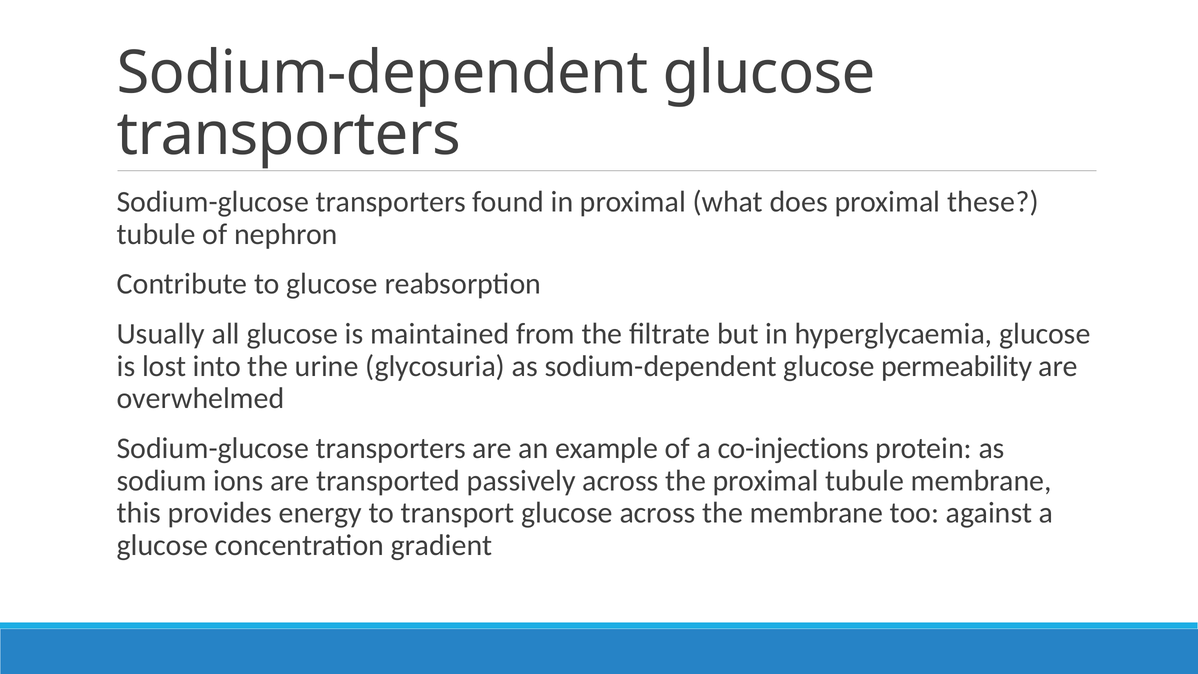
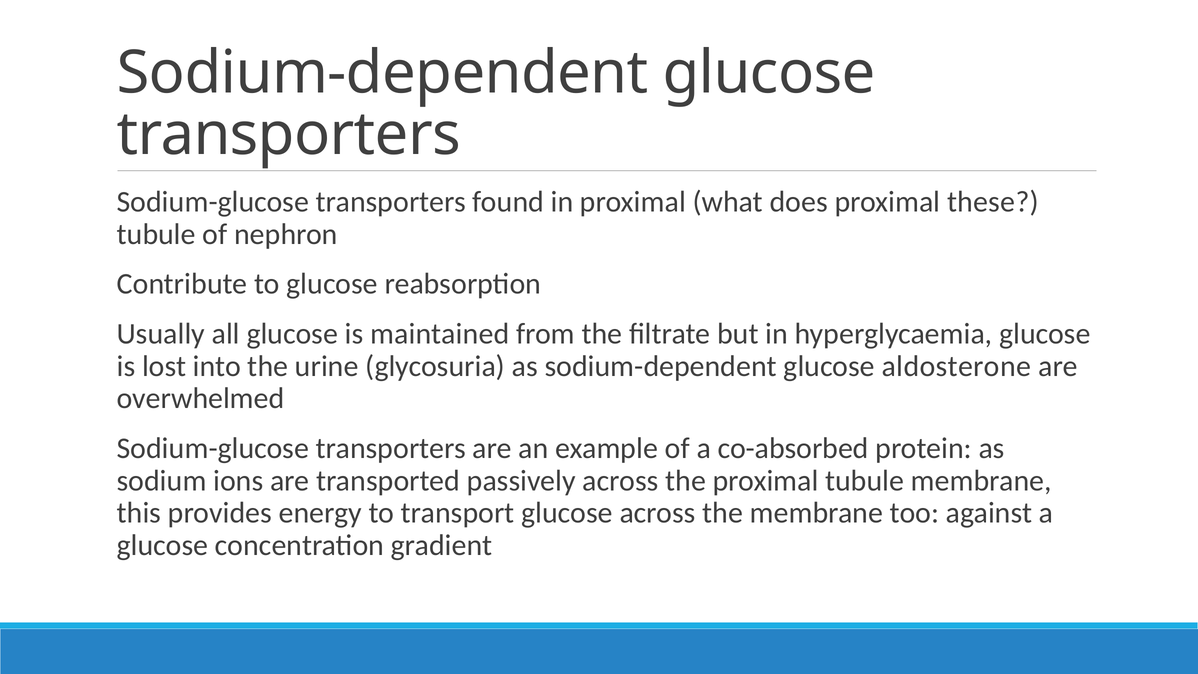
permeability: permeability -> aldosterone (956, 366)
co-injections: co-injections -> co-absorbed (793, 448)
